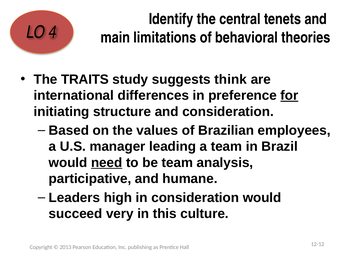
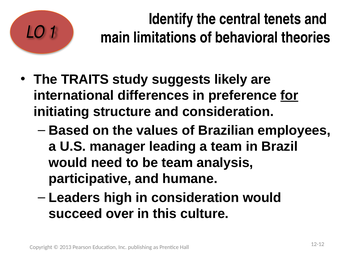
4: 4 -> 1 (52, 32)
think: think -> likely (231, 79)
need underline: present -> none (107, 163)
very: very -> over (120, 214)
